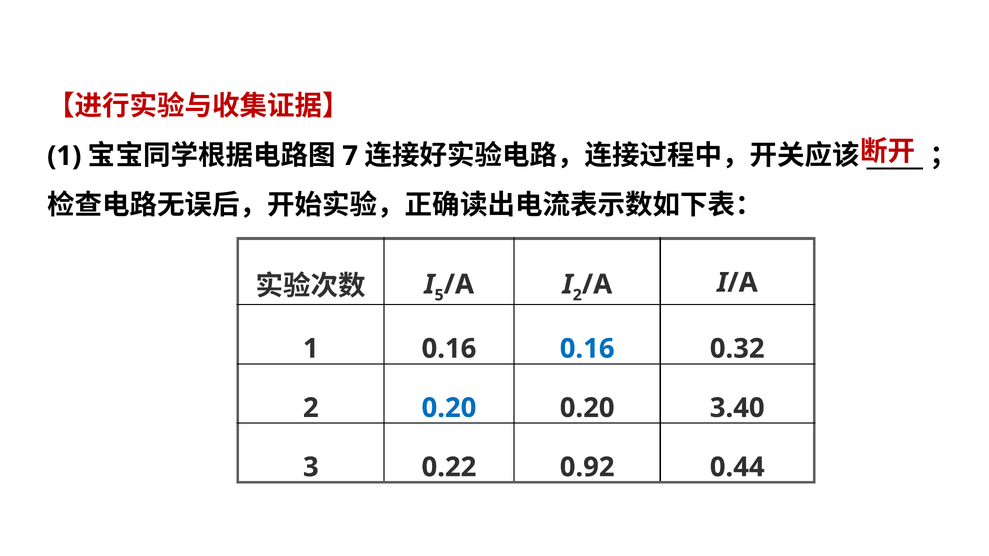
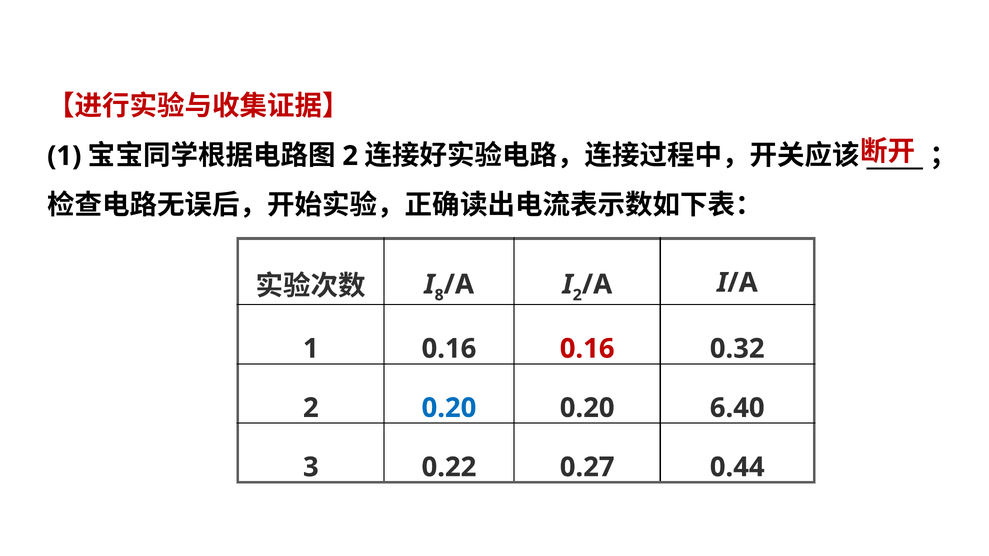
7: 7 -> 2 (350, 156)
5: 5 -> 8 (439, 295)
0.16 colour: blue -> red (587, 349)
3.40: 3.40 -> 6.40 (737, 408)
0.92: 0.92 -> 0.27 (587, 467)
